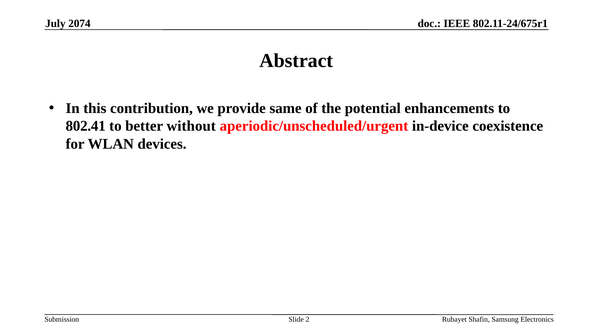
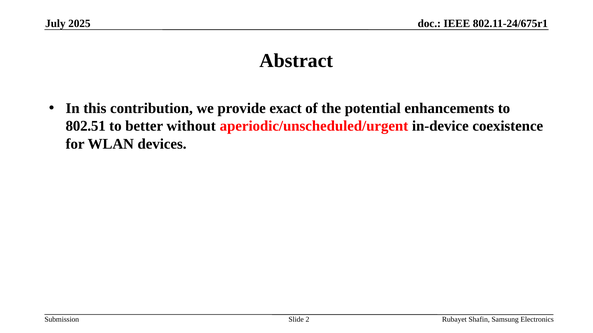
2074: 2074 -> 2025 (79, 24)
same: same -> exact (286, 109)
802.41: 802.41 -> 802.51 (86, 126)
